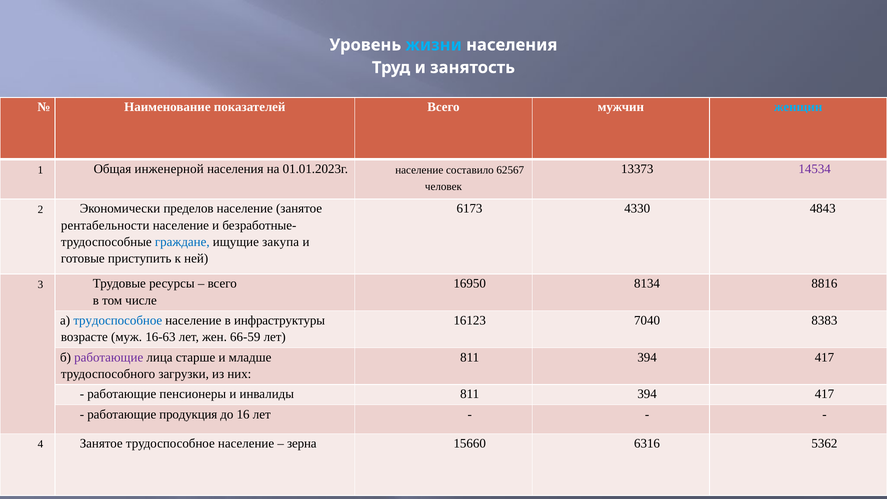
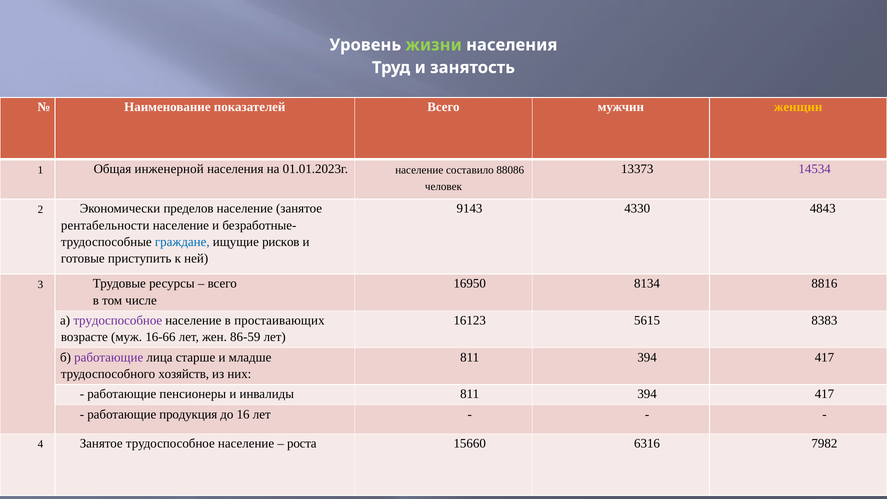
жизни colour: light blue -> light green (434, 45)
женщин colour: light blue -> yellow (798, 107)
62567: 62567 -> 88086 (510, 170)
6173: 6173 -> 9143 (470, 209)
закупа: закупа -> рисков (281, 242)
трудоспособное colour: blue -> purple (118, 320)
инфраструктуры: инфраструктуры -> простаивающих (279, 320)
7040: 7040 -> 5615 (647, 320)
16-63: 16-63 -> 16-66 (160, 337)
66-59: 66-59 -> 86-59 (245, 337)
загрузки: загрузки -> хозяйств (184, 374)
зерна: зерна -> роста (302, 443)
5362: 5362 -> 7982 (824, 443)
